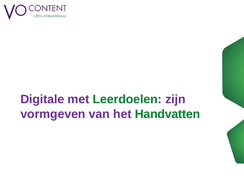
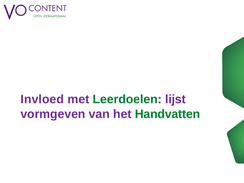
Digitale: Digitale -> Invloed (42, 99)
zijn: zijn -> lijst (175, 99)
